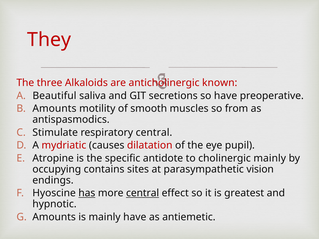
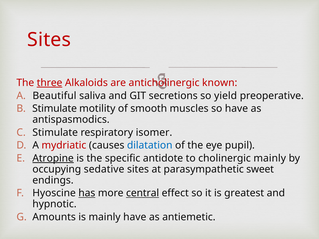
They: They -> Sites (49, 40)
three underline: none -> present (50, 83)
so have: have -> yield (226, 96)
Amounts: Amounts -> Stimulate (55, 109)
so from: from -> have (236, 109)
respiratory central: central -> isomer (154, 133)
dilatation colour: red -> blue (150, 146)
Atropine underline: none -> present (53, 158)
contains: contains -> sedative (104, 169)
vision: vision -> sweet (260, 169)
